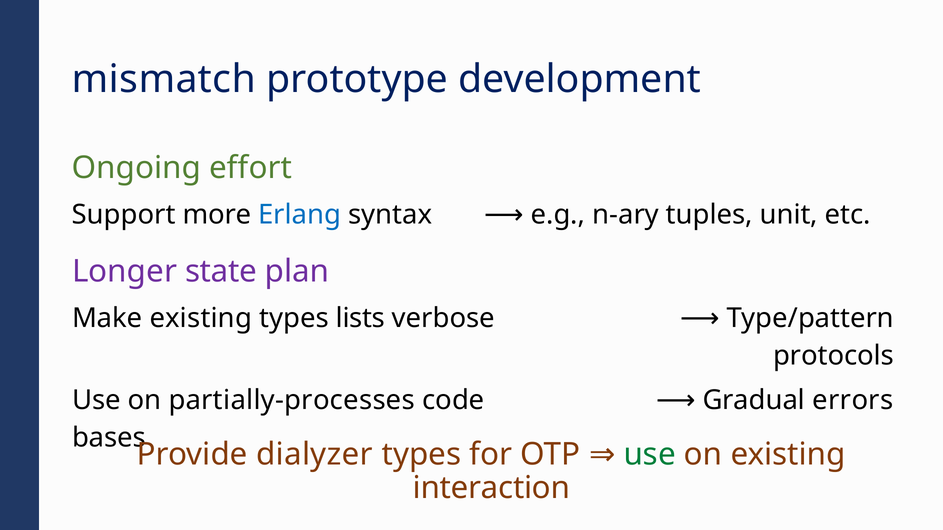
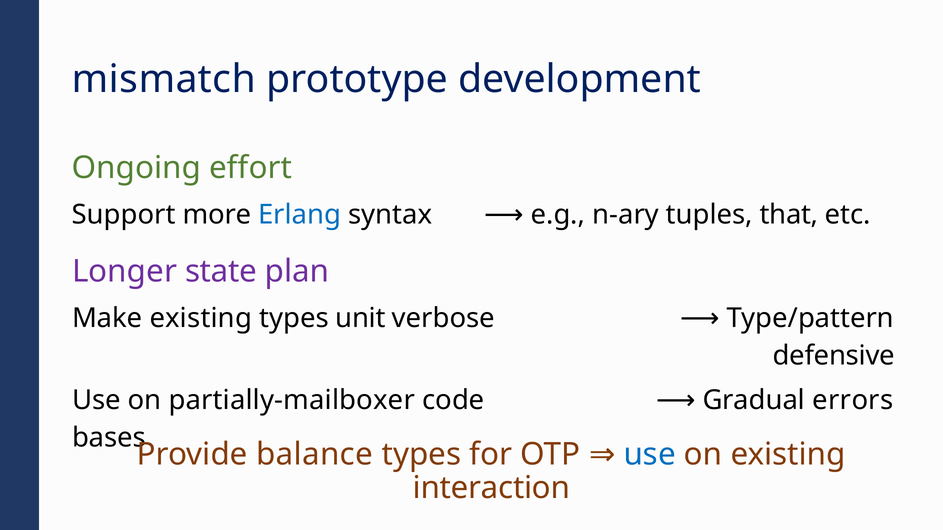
unit: unit -> that (789, 215)
lists: lists -> unit (360, 319)
protocols: protocols -> defensive (834, 356)
partially-processes: partially-processes -> partially-mailboxer (292, 400)
dialyzer: dialyzer -> balance (314, 455)
use colour: green -> blue (650, 455)
